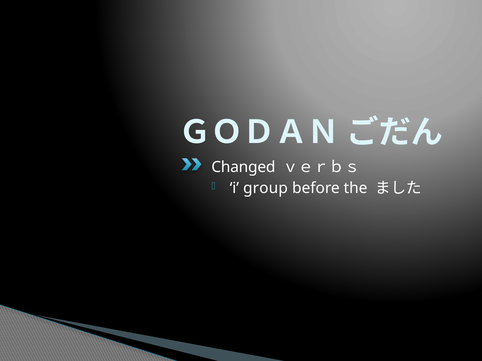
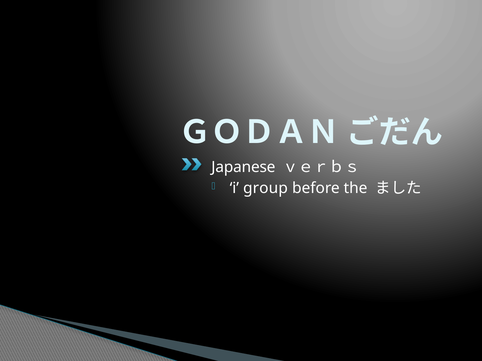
Changed: Changed -> Japanese (243, 167)
